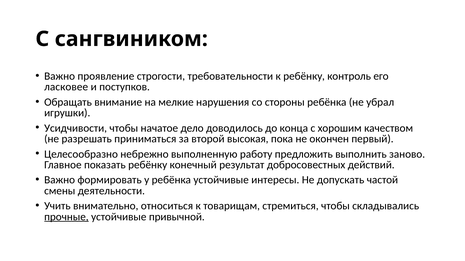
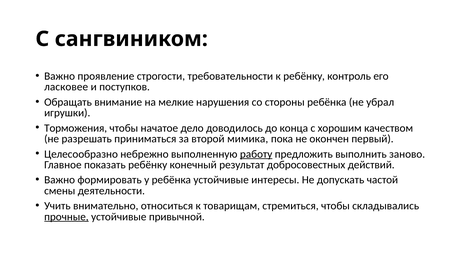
Усидчивости: Усидчивости -> Торможения (76, 128)
высокая: высокая -> мимика (248, 139)
работу underline: none -> present (256, 154)
